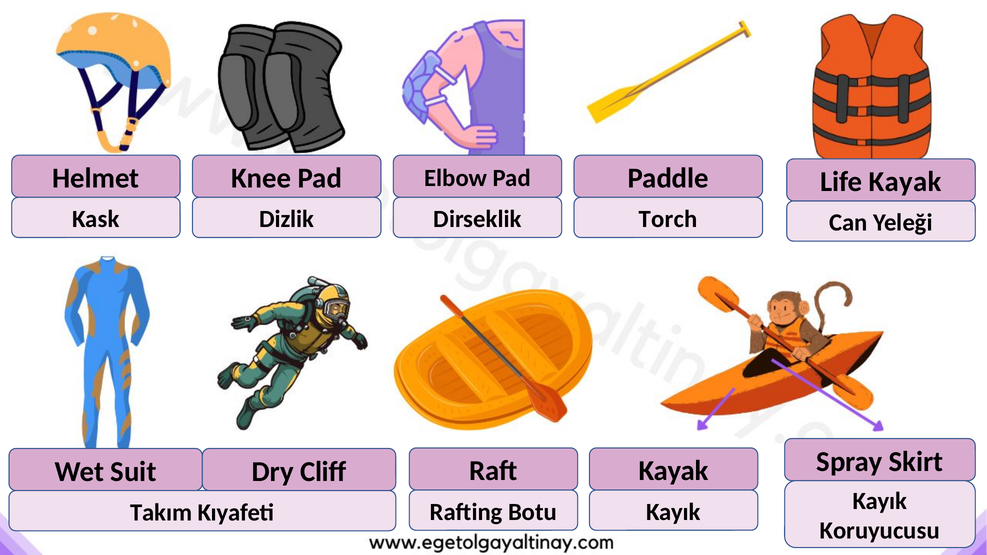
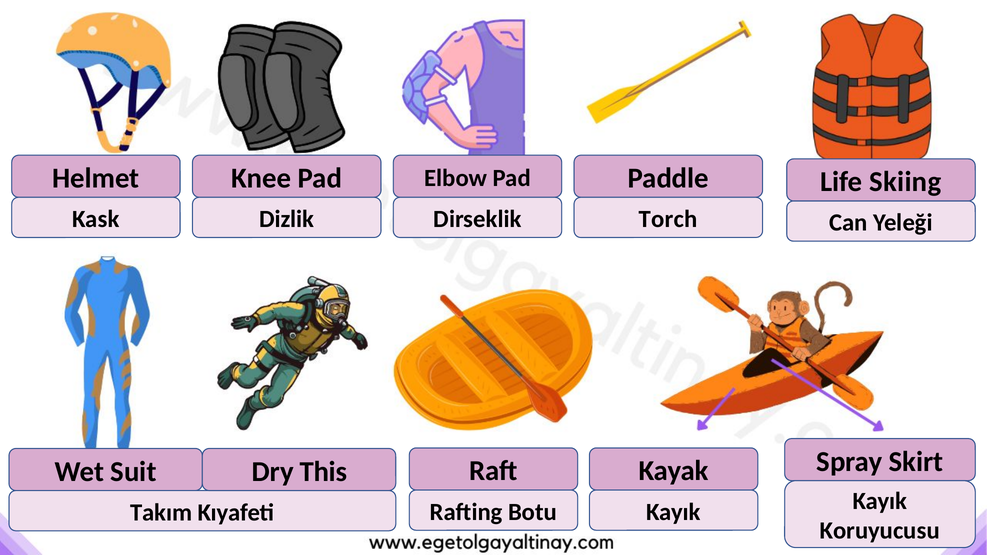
Life Kayak: Kayak -> Skiing (905, 182)
Cliff: Cliff -> This (323, 472)
